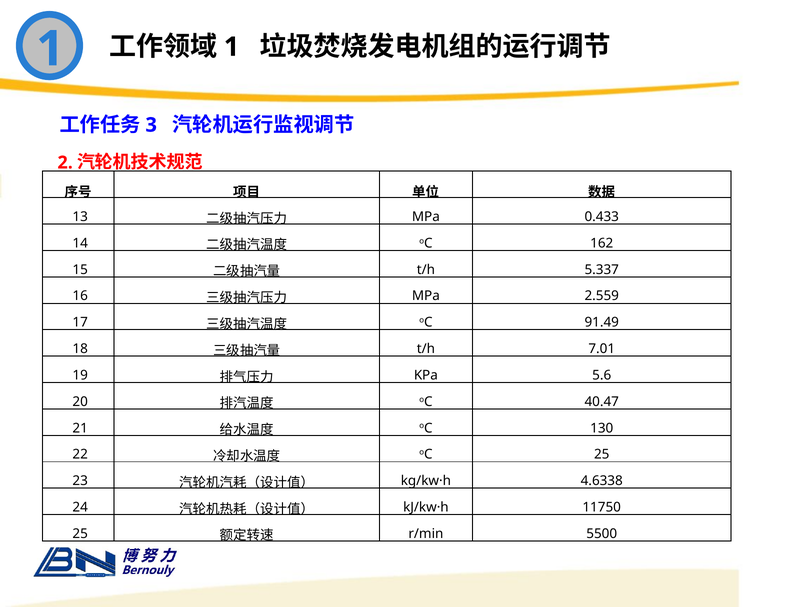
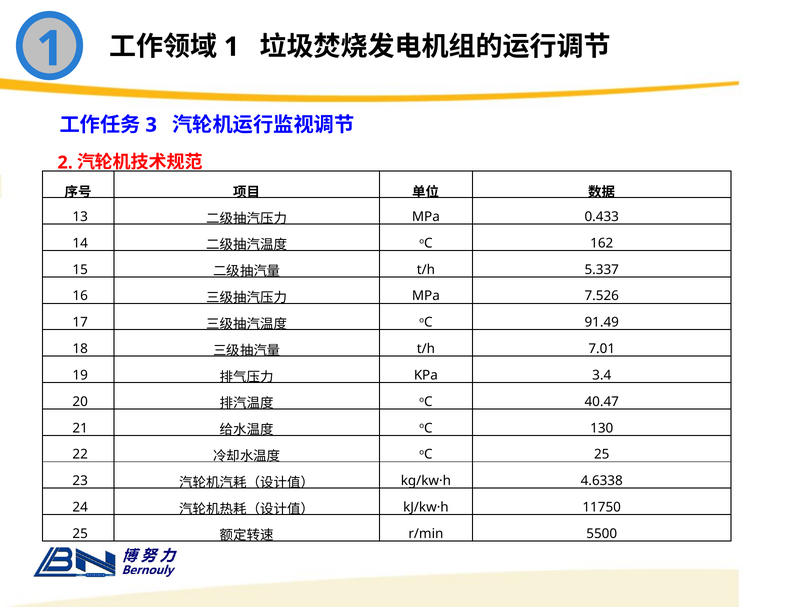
2.559: 2.559 -> 7.526 (602, 296)
5.6: 5.6 -> 3.4 (602, 376)
